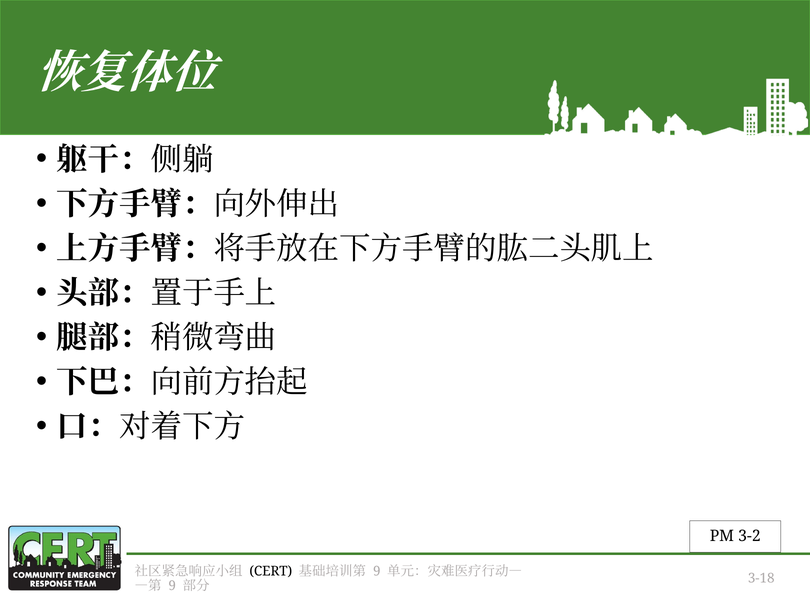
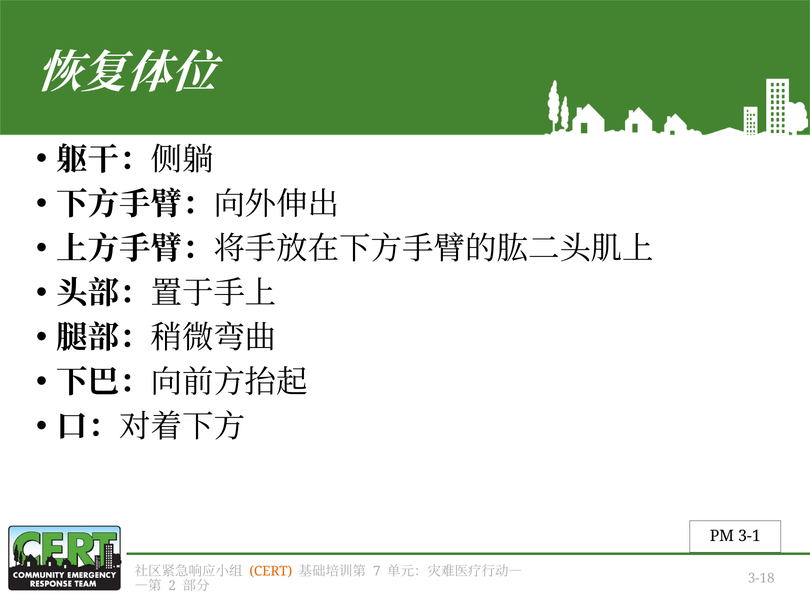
3-2: 3-2 -> 3-1 (749, 537)
CERT colour: black -> orange (271, 572)
9: 9 -> 7 (377, 572)
9: 9 -> 2 (172, 586)
